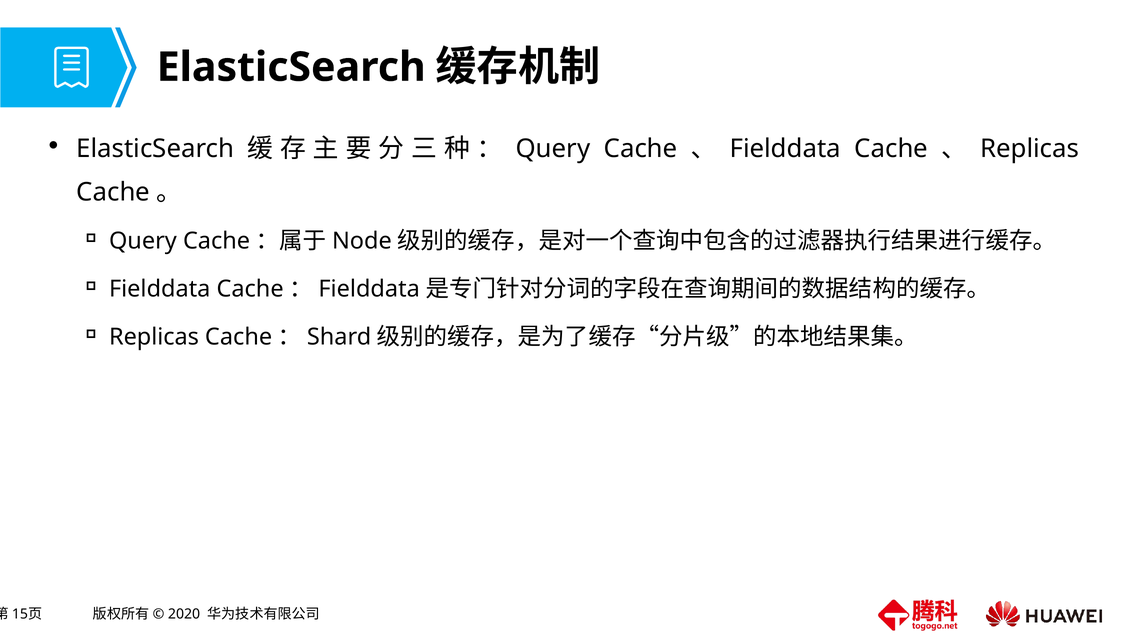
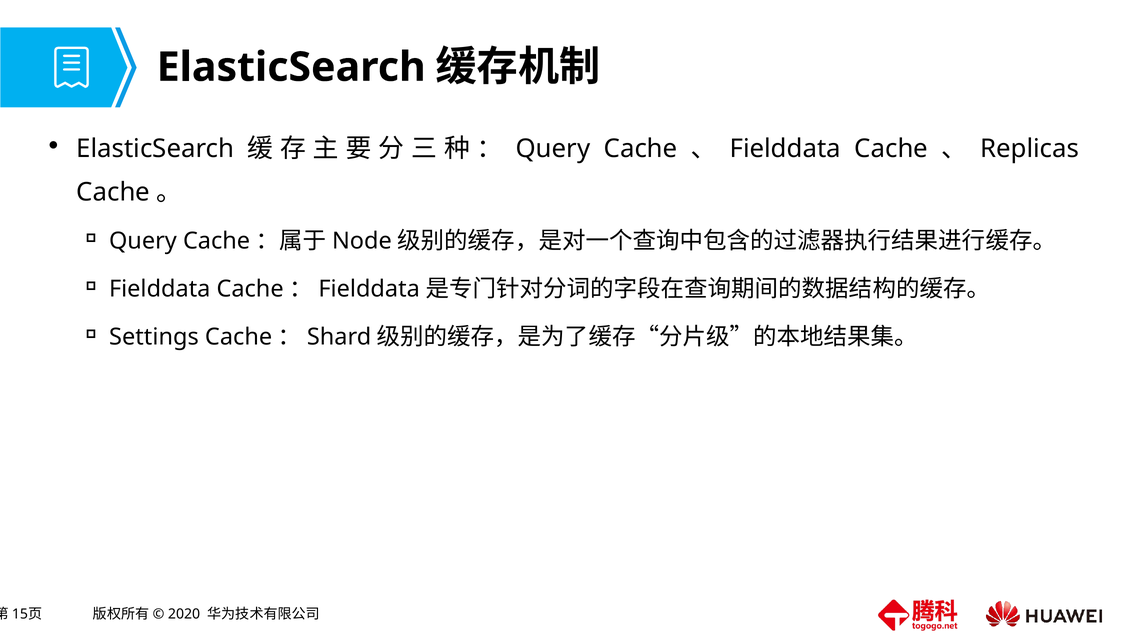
Replicas: Replicas -> Settings (154, 337)
